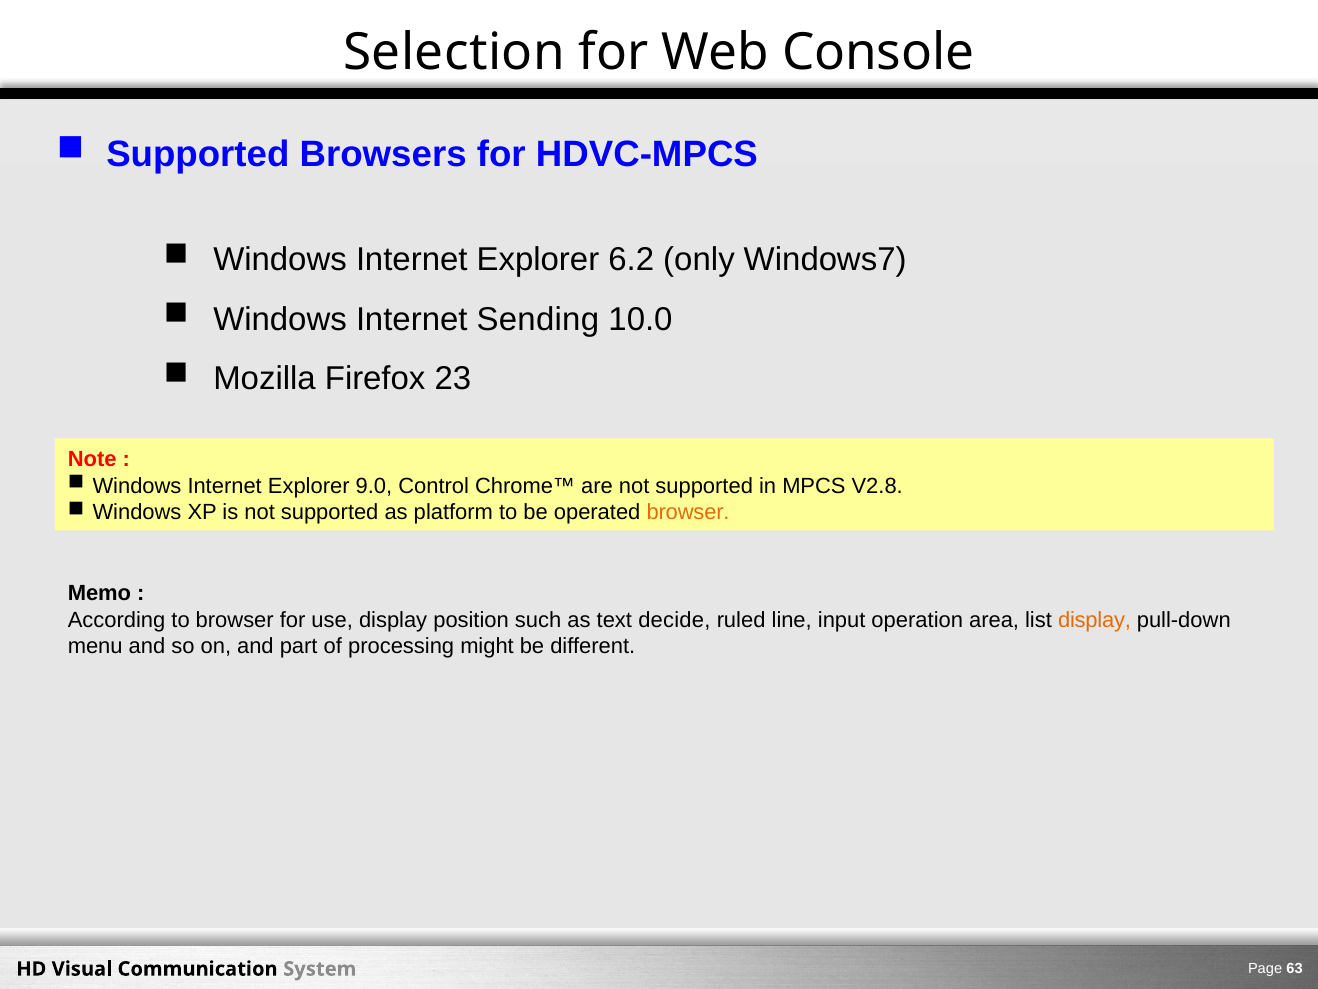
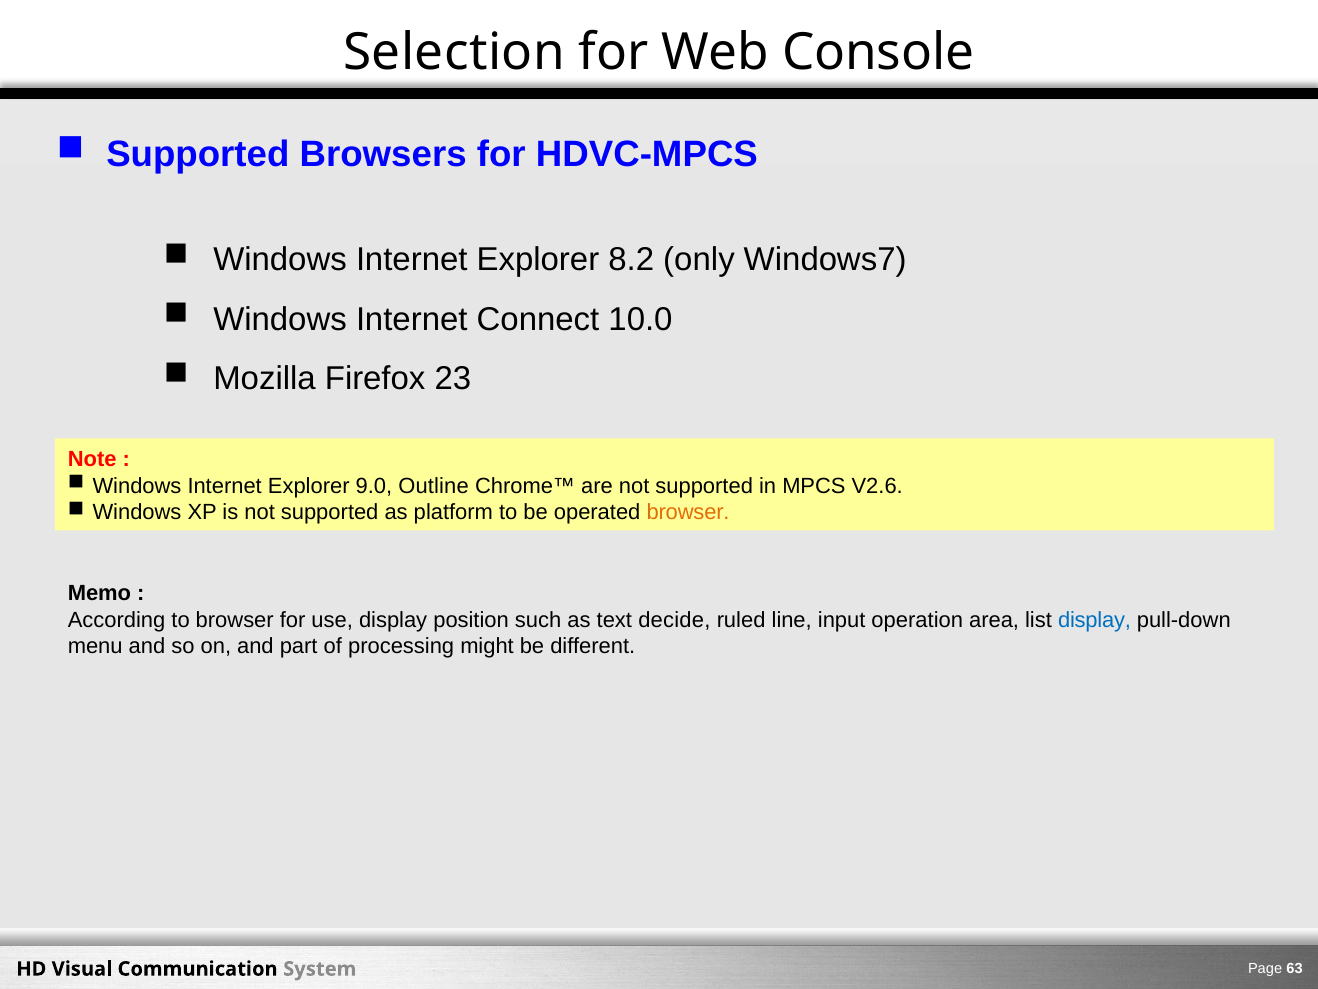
6.2: 6.2 -> 8.2 (631, 260)
Sending: Sending -> Connect (538, 319)
Control: Control -> Outline (434, 486)
V2.8: V2.8 -> V2.6 (877, 486)
display colour: orange -> blue (1095, 620)
